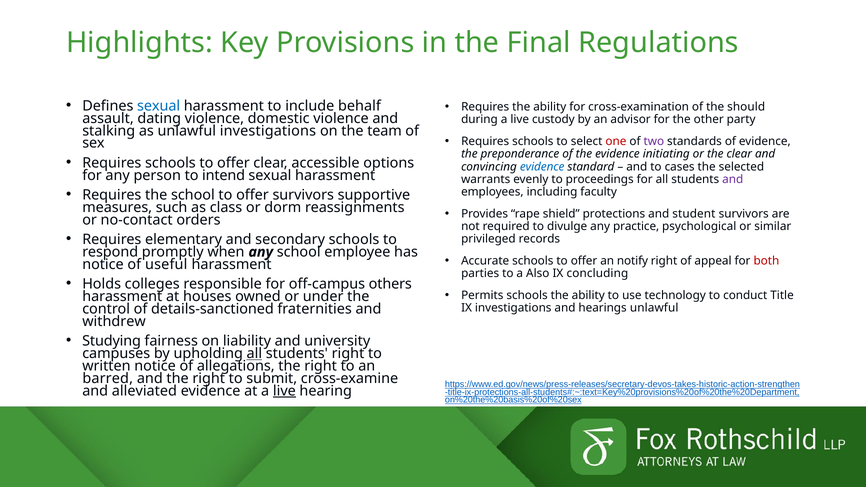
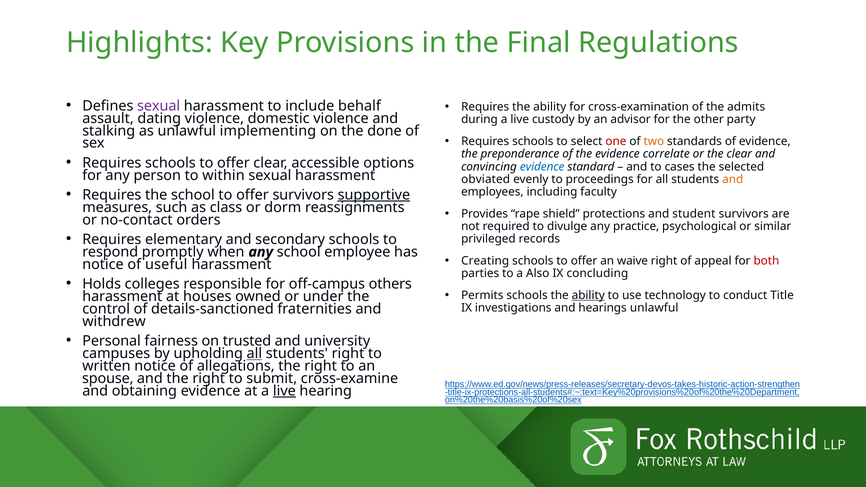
sexual colour: blue -> purple (159, 106)
should: should -> admits (746, 107)
unlawful investigations: investigations -> implementing (268, 131)
team: team -> done (384, 131)
two colour: purple -> orange (654, 141)
initiating: initiating -> correlate (666, 154)
intend: intend -> within (223, 175)
warrants: warrants -> obviated (486, 179)
and colour: purple -> orange (733, 179)
supportive underline: none -> present (374, 195)
Accurate: Accurate -> Creating (485, 261)
notify: notify -> waive (633, 261)
ability underline: none -> present (588, 295)
Studying: Studying -> Personal (112, 341)
liability: liability -> trusted (247, 341)
barred: barred -> spouse (108, 379)
alleviated: alleviated -> obtaining (144, 391)
